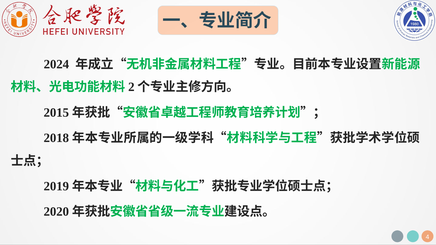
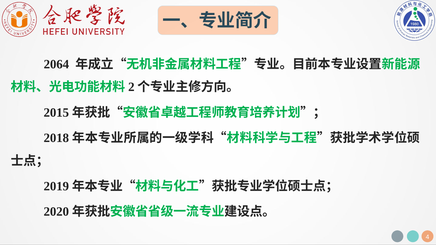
2024: 2024 -> 2064 (56, 64)
